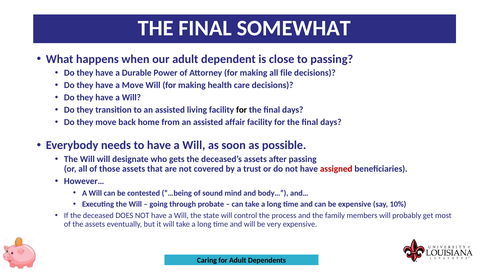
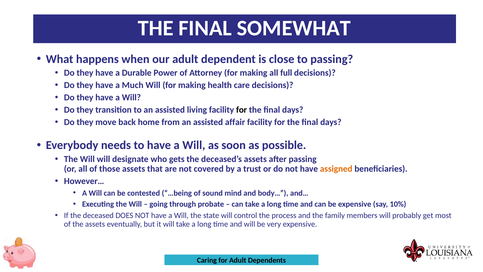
file: file -> full (286, 73)
a Move: Move -> Much (133, 85)
assigned colour: red -> orange (336, 169)
